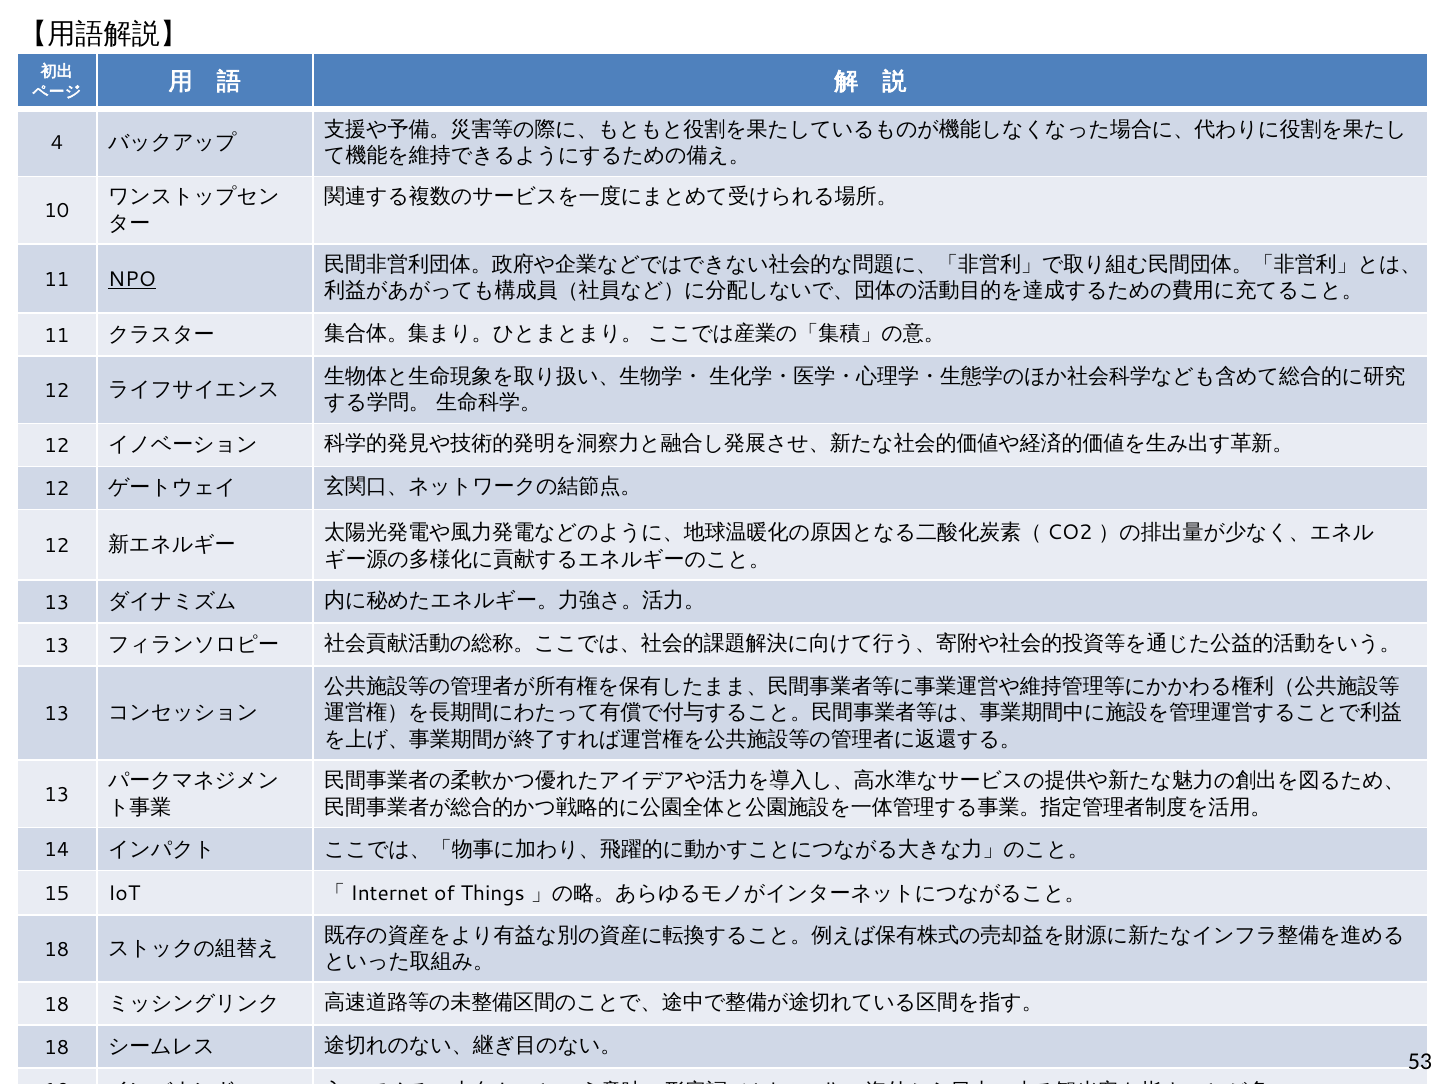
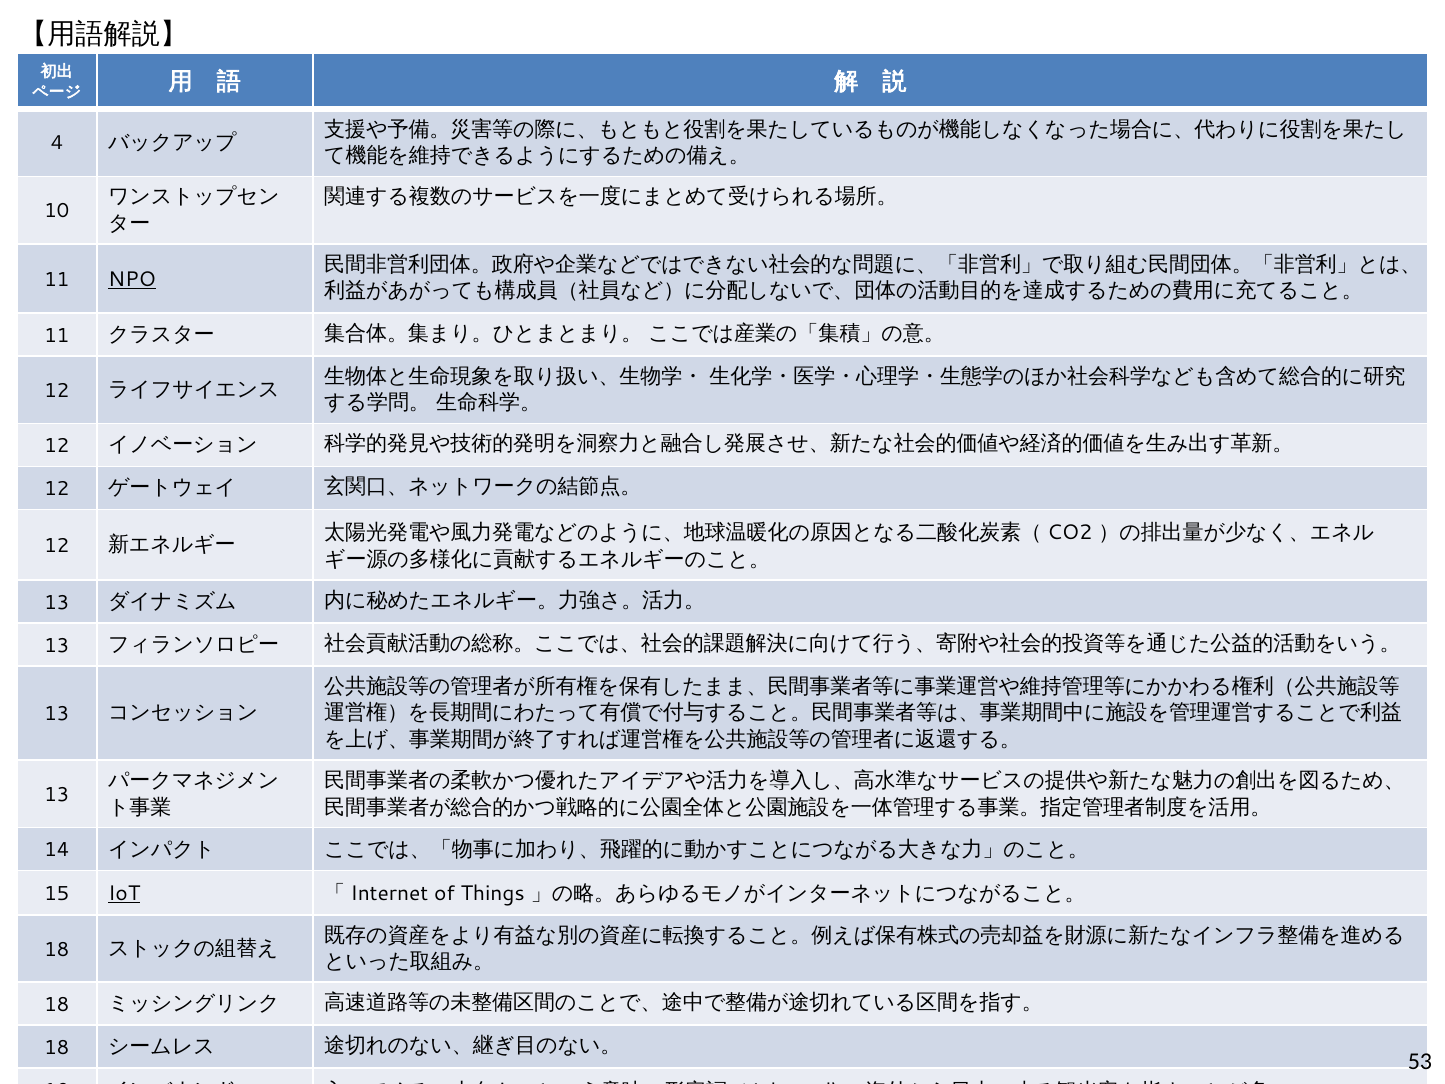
IoT underline: none -> present (124, 894)
